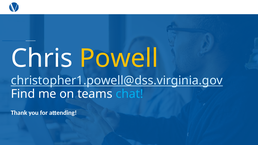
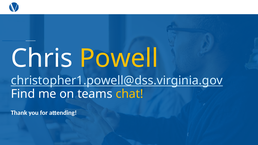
chat colour: light blue -> yellow (129, 94)
